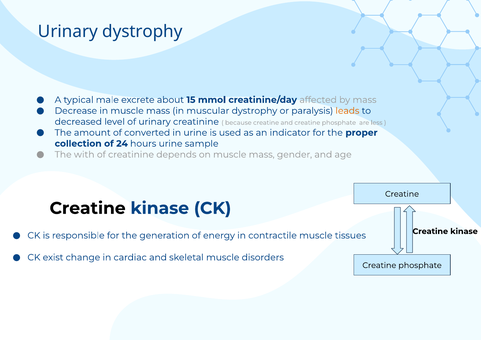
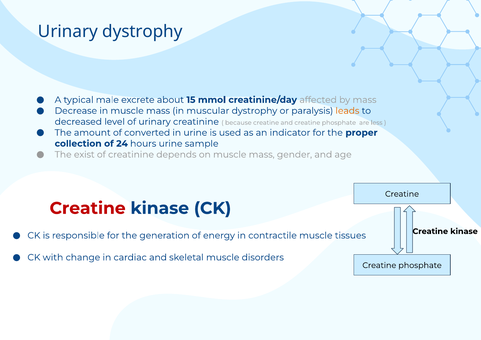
with: with -> exist (84, 155)
Creatine colour: black -> red (88, 208)
exist: exist -> with (53, 257)
